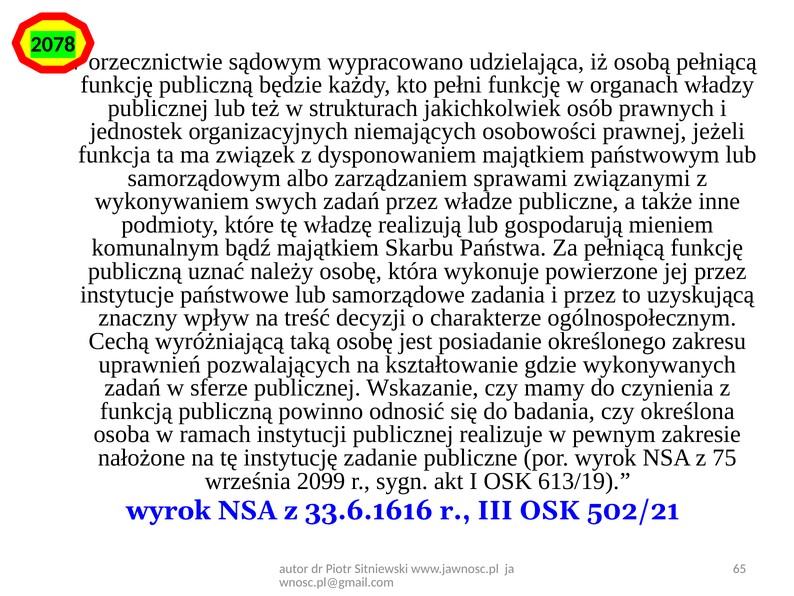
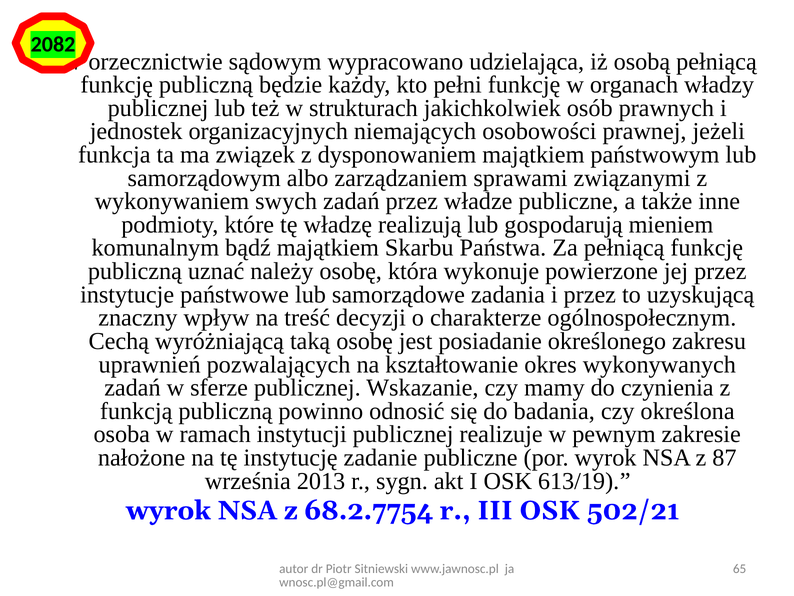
2078: 2078 -> 2082 (53, 44)
gdzie: gdzie -> okres (551, 364)
75: 75 -> 87 (724, 457)
2099: 2099 -> 2013 (321, 481)
33.6.1616: 33.6.1616 -> 68.2.7754 (369, 510)
